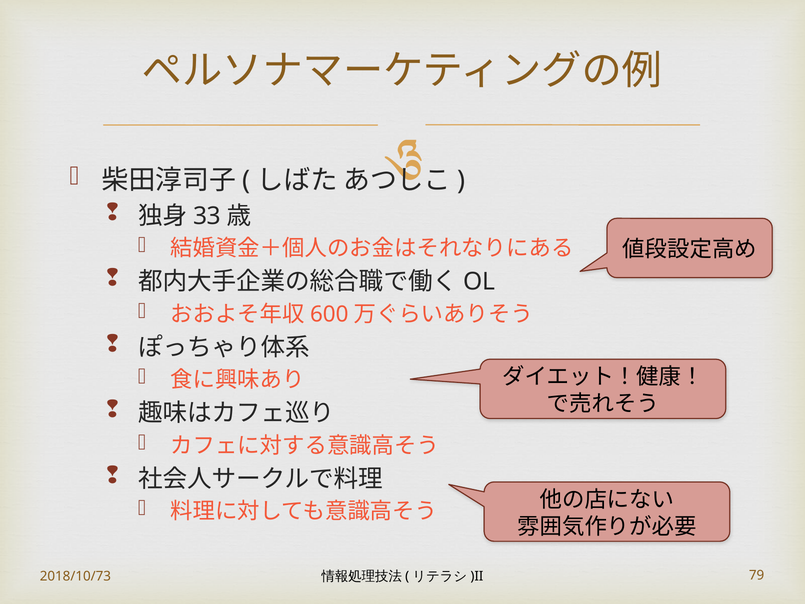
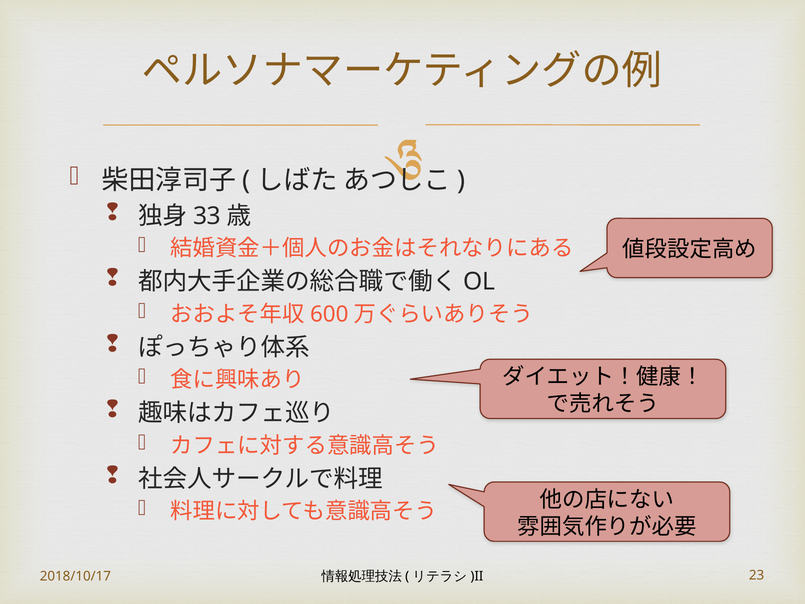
2018/10/73: 2018/10/73 -> 2018/10/17 (75, 576)
79: 79 -> 23 (757, 575)
